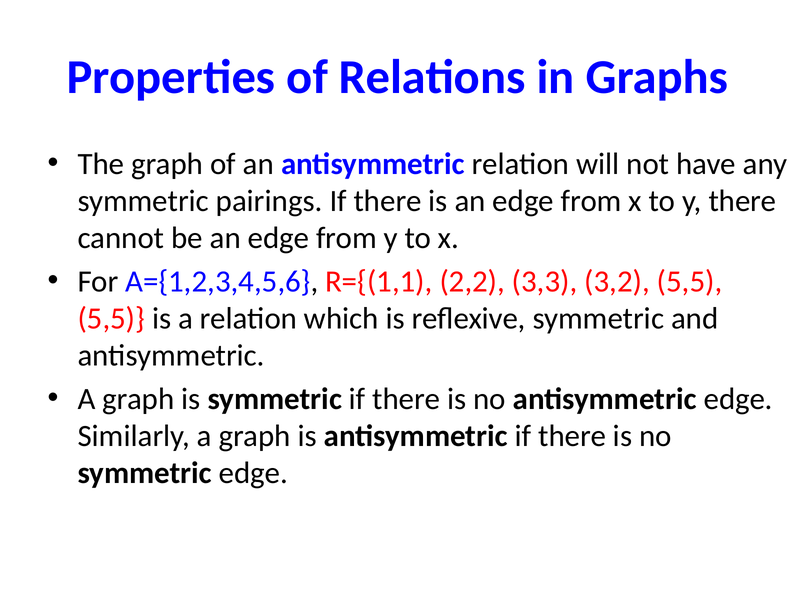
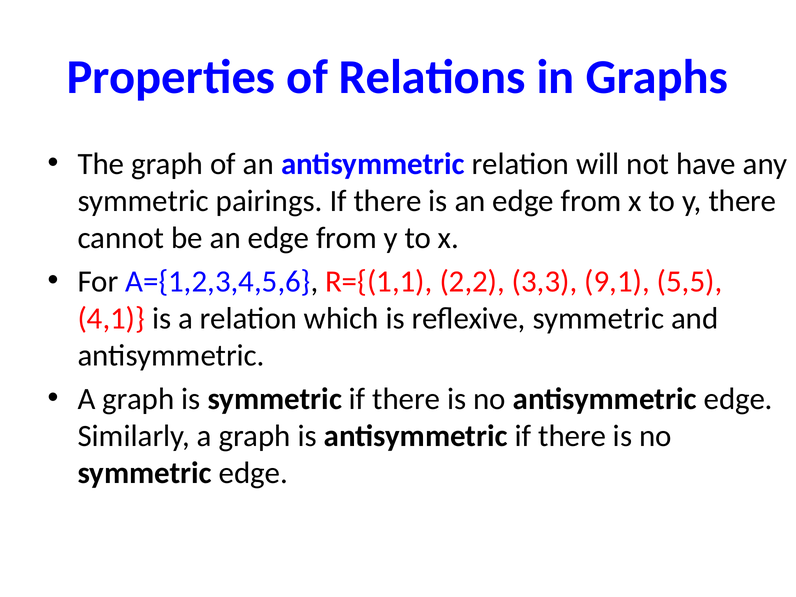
3,2: 3,2 -> 9,1 (617, 281)
5,5: 5,5 -> 4,1 (111, 318)
